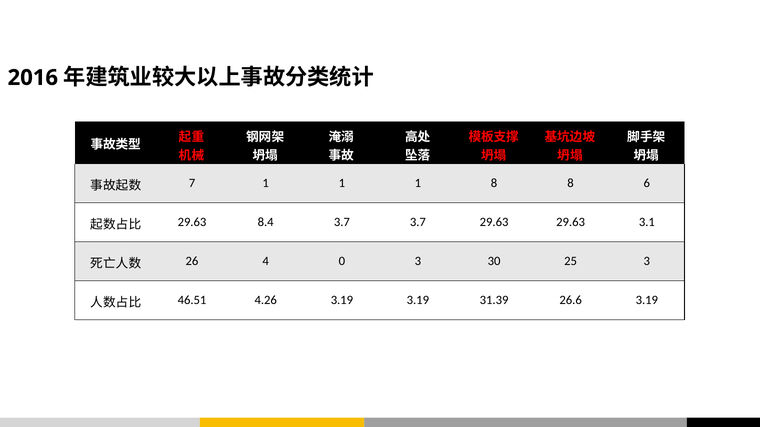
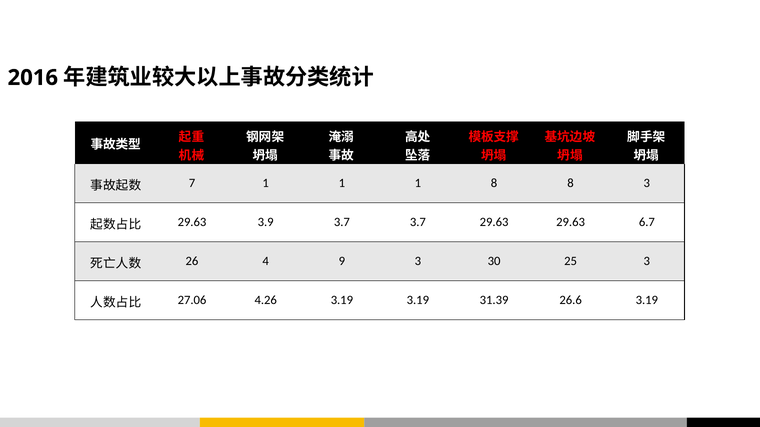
8 6: 6 -> 3 (647, 183)
8.4: 8.4 -> 3.9 (266, 222)
3.1: 3.1 -> 6.7 (647, 222)
0: 0 -> 9 (342, 261)
46.51: 46.51 -> 27.06 (192, 300)
